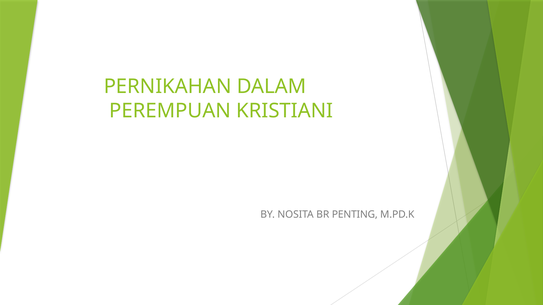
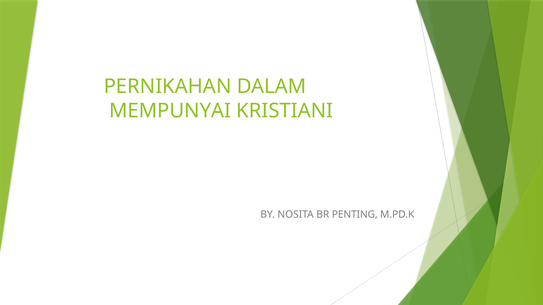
PEREMPUAN: PEREMPUAN -> MEMPUNYAI (170, 111)
